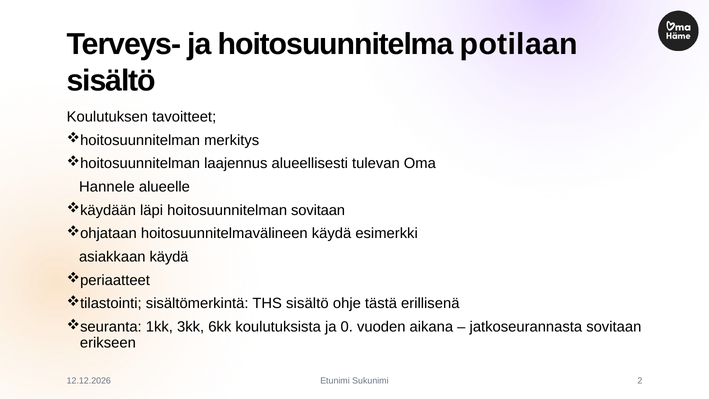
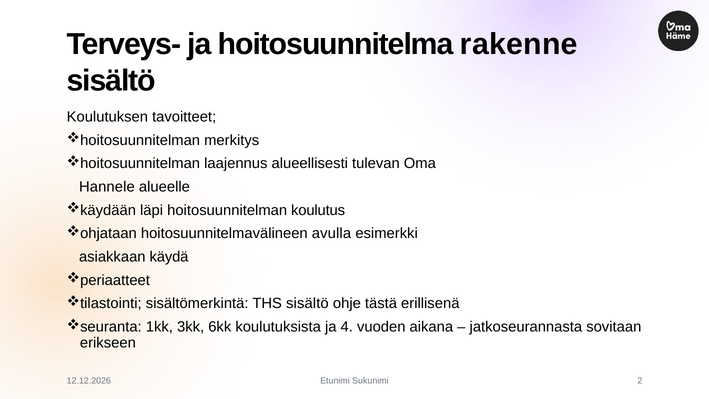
potilaan: potilaan -> rakenne (519, 44)
hoitosuunnitelman sovitaan: sovitaan -> koulutus (318, 210)
hoitosuunnitelmavälineen käydä: käydä -> avulla (331, 233)
0: 0 -> 4 (347, 327)
